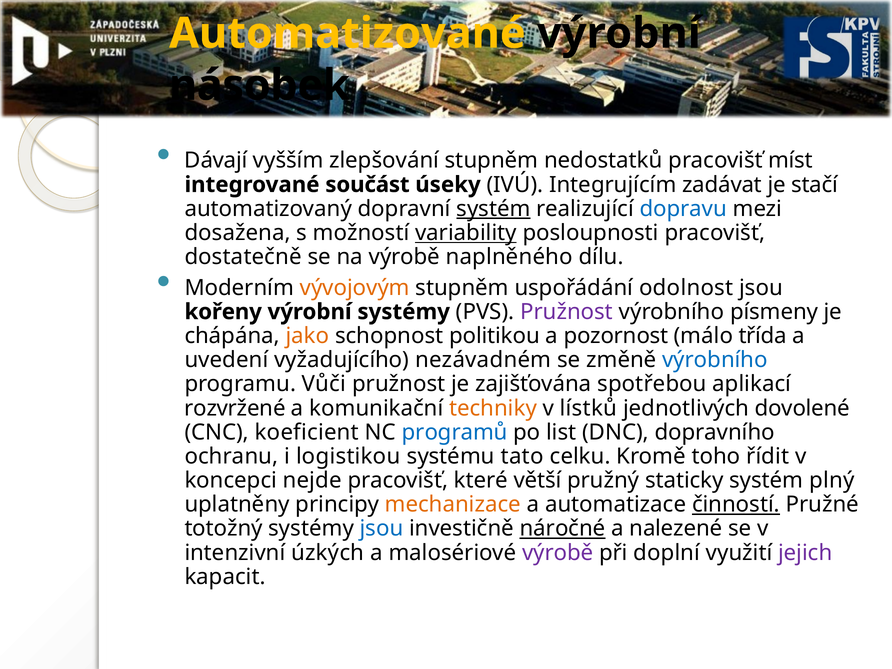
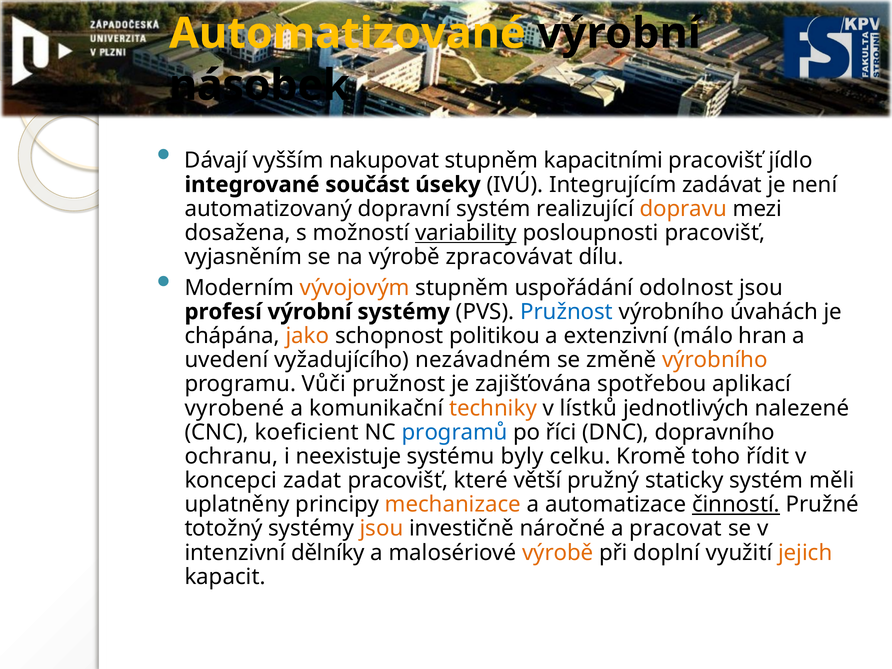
zlepšování: zlepšování -> nakupovat (384, 161)
nedostatků: nedostatků -> kapacitními (603, 161)
míst: míst -> jídlo (791, 161)
stačí: stačí -> není (814, 185)
systém underline: present -> none (494, 209)
dopravu colour: blue -> orange (683, 209)
dostatečně: dostatečně -> vyjasněním (243, 257)
naplněného: naplněného -> zpracovávat (509, 257)
kořeny: kořeny -> profesí (223, 312)
Pružnost colour: purple -> blue (567, 312)
písmeny: písmeny -> úvahách (774, 312)
pozornost: pozornost -> extenzivní (616, 336)
třída: třída -> hran (763, 336)
výrobního colour: blue -> orange (715, 360)
rozvržené: rozvržené -> vyrobené (235, 408)
dovolené: dovolené -> nalezené (802, 408)
list: list -> říci (561, 432)
logistikou: logistikou -> neexistuje (348, 456)
tato: tato -> byly (522, 456)
nejde: nejde -> zadat (312, 480)
plný: plný -> měli (832, 480)
jsou colour: blue -> orange (381, 529)
náročné underline: present -> none (563, 529)
nalezené: nalezené -> pracovat (676, 529)
úzkých: úzkých -> dělníky (328, 553)
výrobě colour: purple -> orange (558, 553)
jejich colour: purple -> orange (805, 553)
